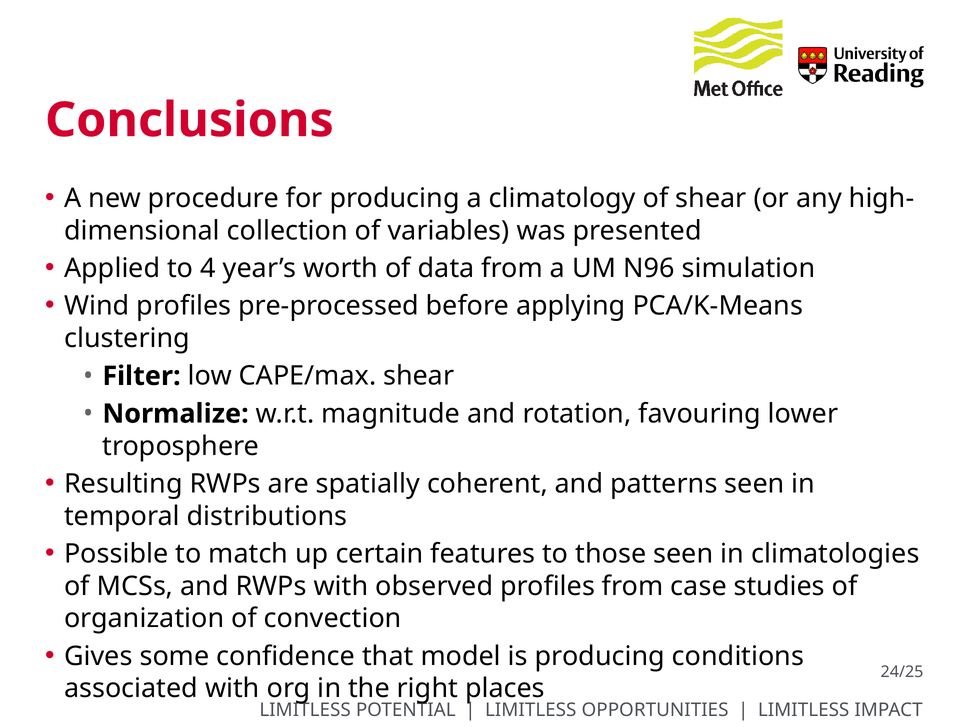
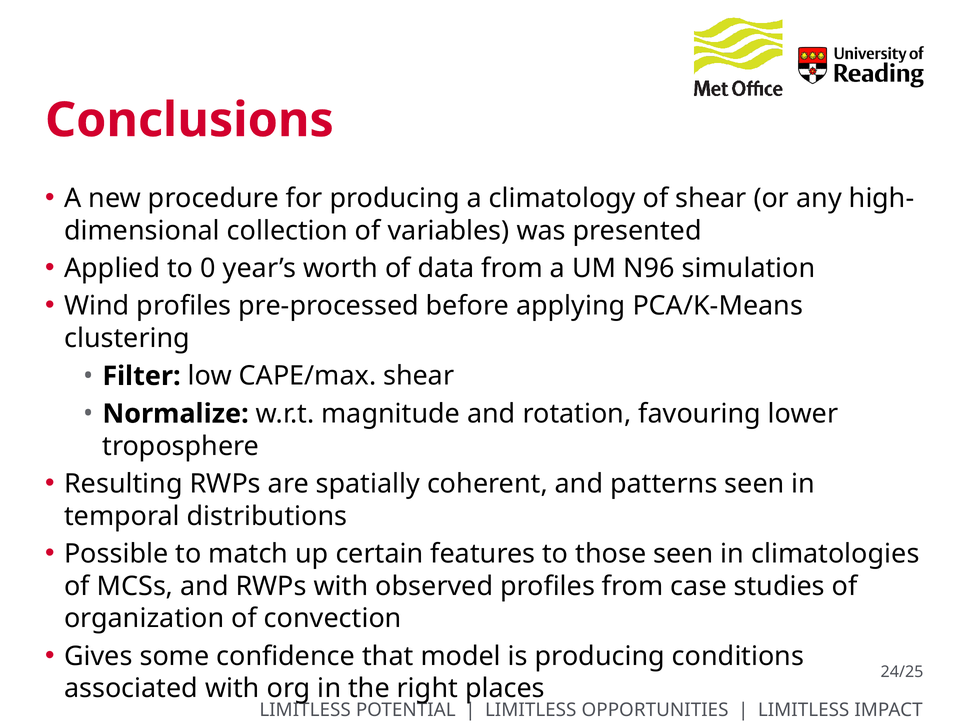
4: 4 -> 0 (208, 269)
